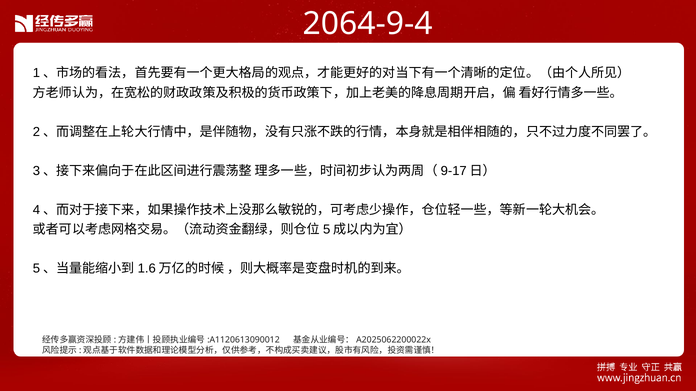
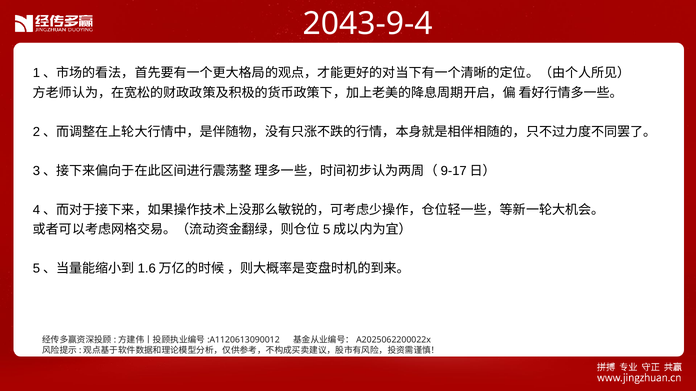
2064-9-4: 2064-9-4 -> 2043-9-4 (368, 24)
